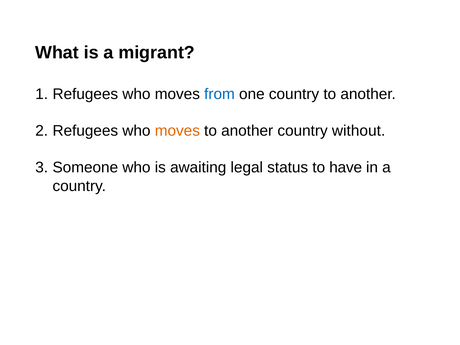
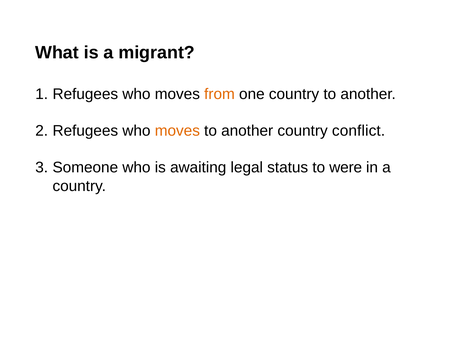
from colour: blue -> orange (219, 94)
without: without -> conflict (359, 131)
have: have -> were (346, 168)
